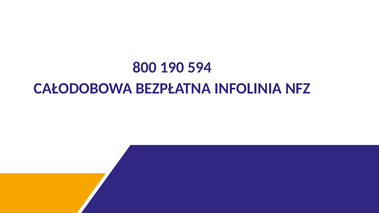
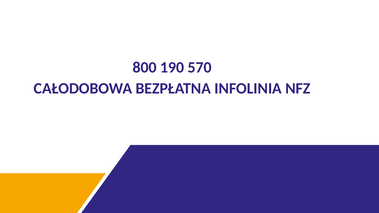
594: 594 -> 570 (200, 67)
